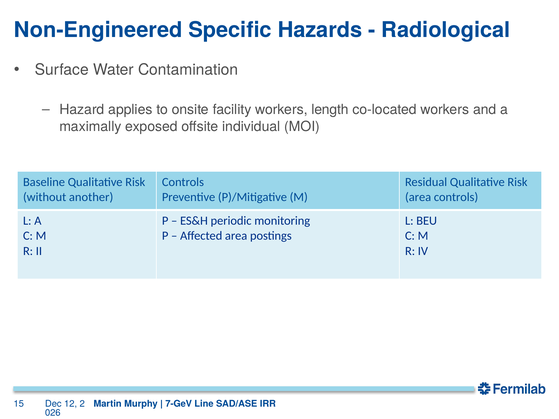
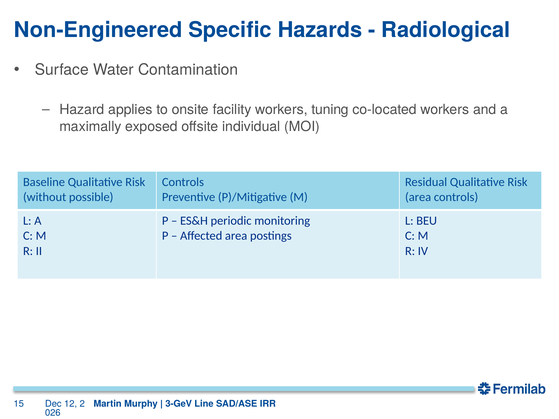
length: length -> tuning (330, 110)
another: another -> possible (91, 197)
7-GeV: 7-GeV -> 3-GeV (179, 404)
